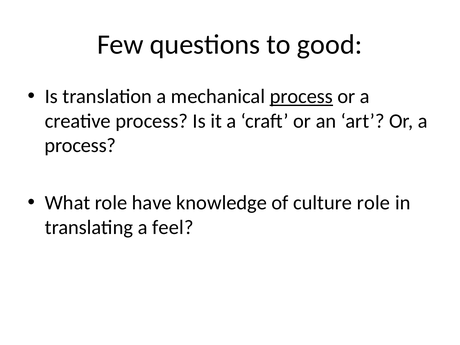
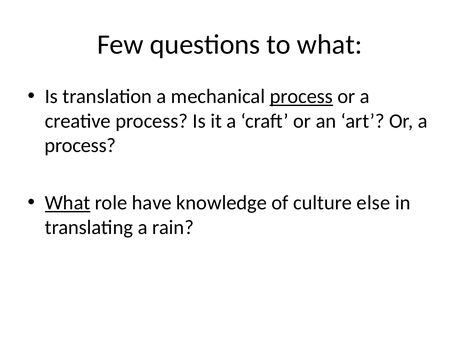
to good: good -> what (330, 45)
What underline: none -> present (68, 203)
culture role: role -> else (373, 203)
feel: feel -> rain (173, 227)
